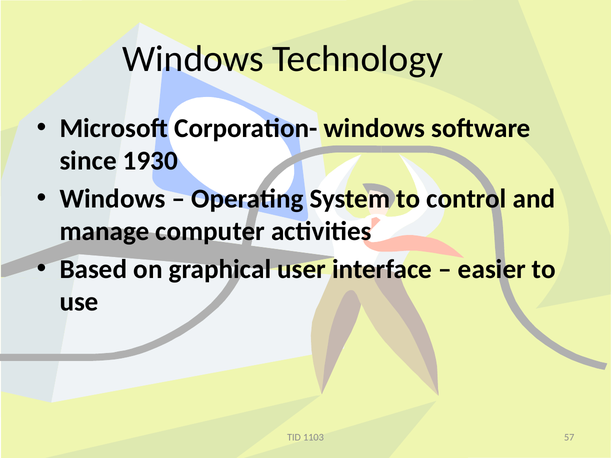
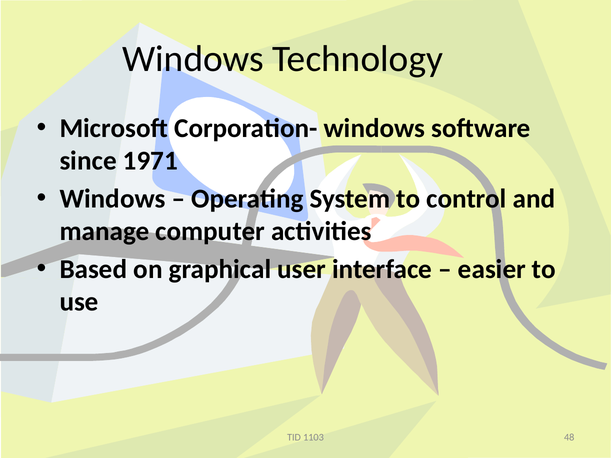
1930: 1930 -> 1971 (150, 161)
57: 57 -> 48 (569, 438)
